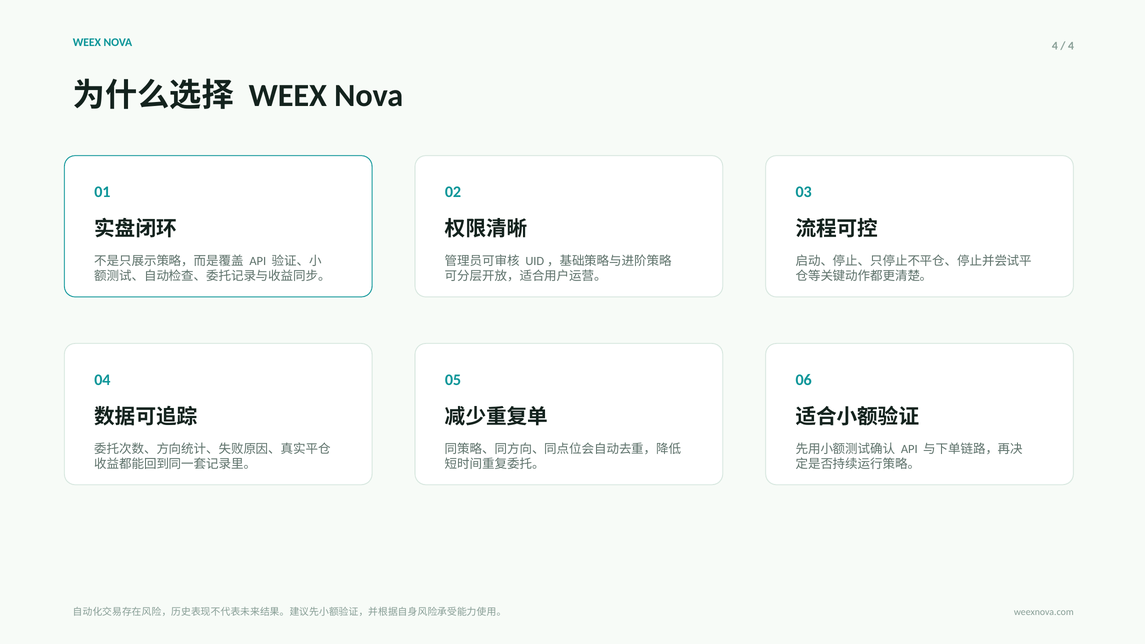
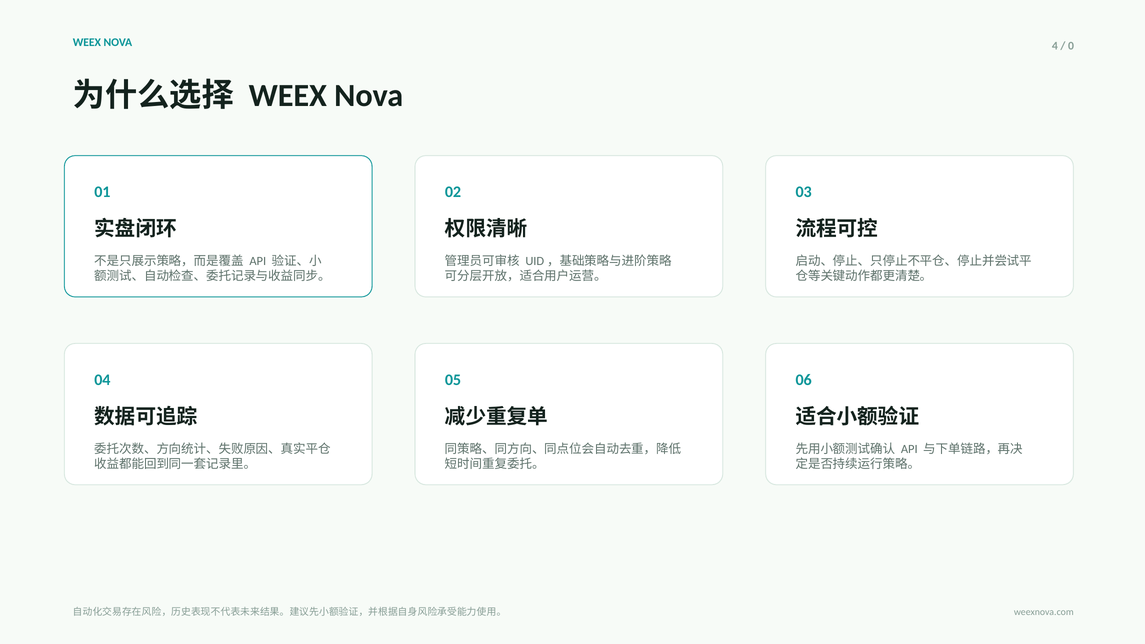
4: 4 -> 0 (1071, 46)
